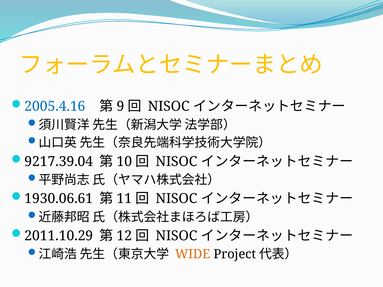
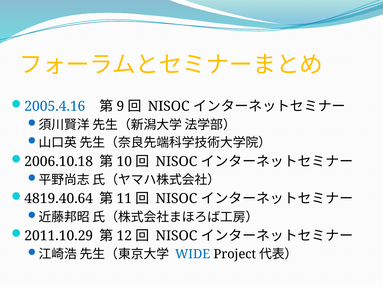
9217.39.04: 9217.39.04 -> 2006.10.18 (59, 162)
1930.06.61: 1930.06.61 -> 4819.40.64 (59, 199)
WIDE colour: orange -> blue (193, 254)
